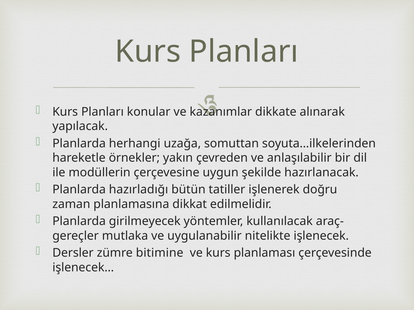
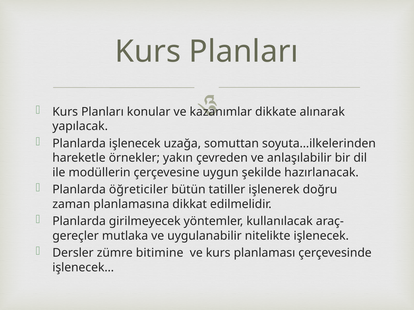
Planlarda herhangi: herhangi -> işlenecek (135, 144)
hazırladığı: hazırladığı -> öğreticiler (139, 190)
